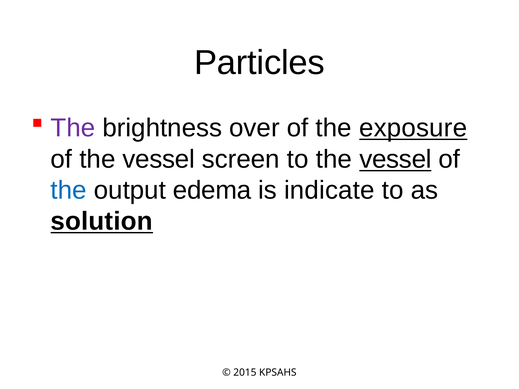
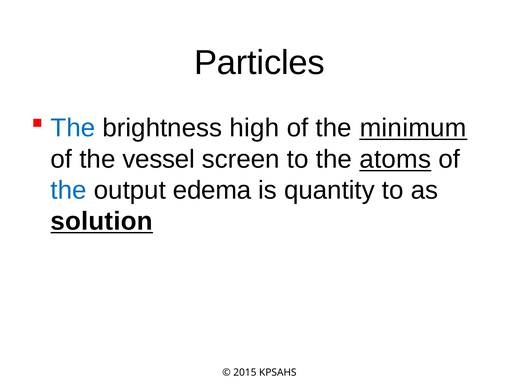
The colour: purple -> blue (73, 128)
over: over -> high (254, 128)
exposure: exposure -> minimum (413, 128)
to the vessel: vessel -> atoms (395, 159)
indicate: indicate -> quantity (329, 190)
